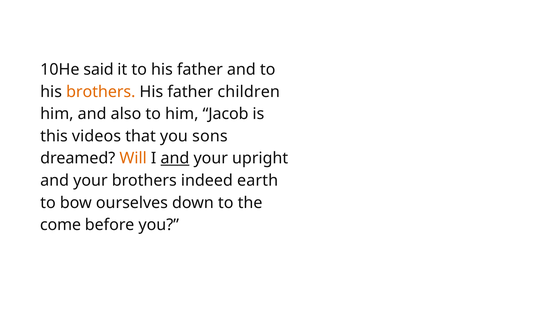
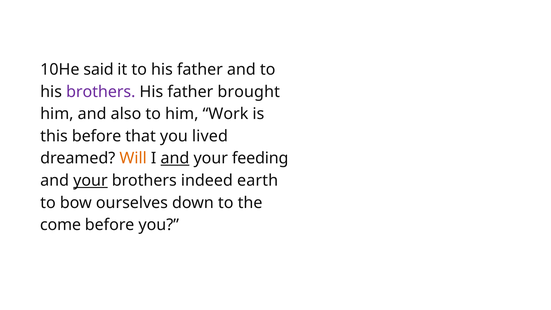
brothers colour: orange -> purple (101, 92)
children: children -> brought (249, 92)
Jacob: Jacob -> Work (225, 114)
this videos: videos -> before (97, 136)
sons: sons -> lived (210, 136)
upright: upright -> feeding (260, 158)
your underline: none -> present (90, 180)
